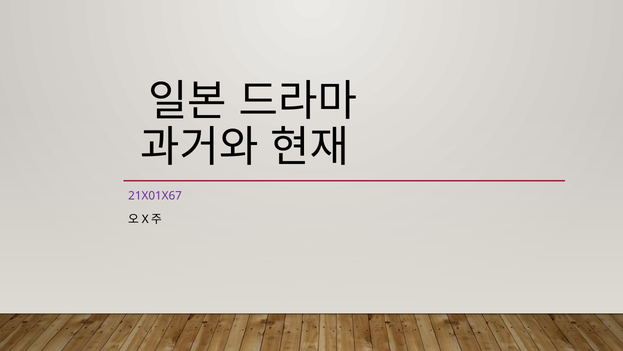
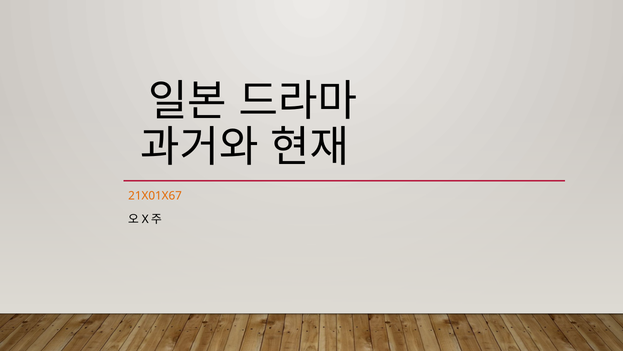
21X01X67 colour: purple -> orange (155, 196)
